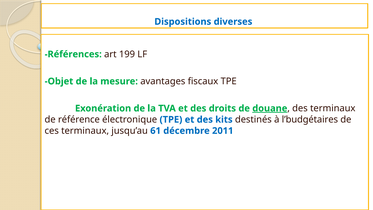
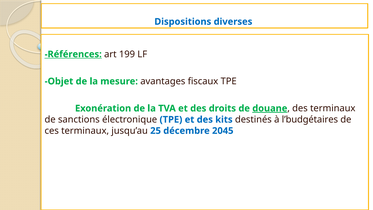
Références underline: none -> present (73, 54)
référence: référence -> sanctions (79, 119)
61: 61 -> 25 (156, 131)
2011: 2011 -> 2045 (223, 131)
